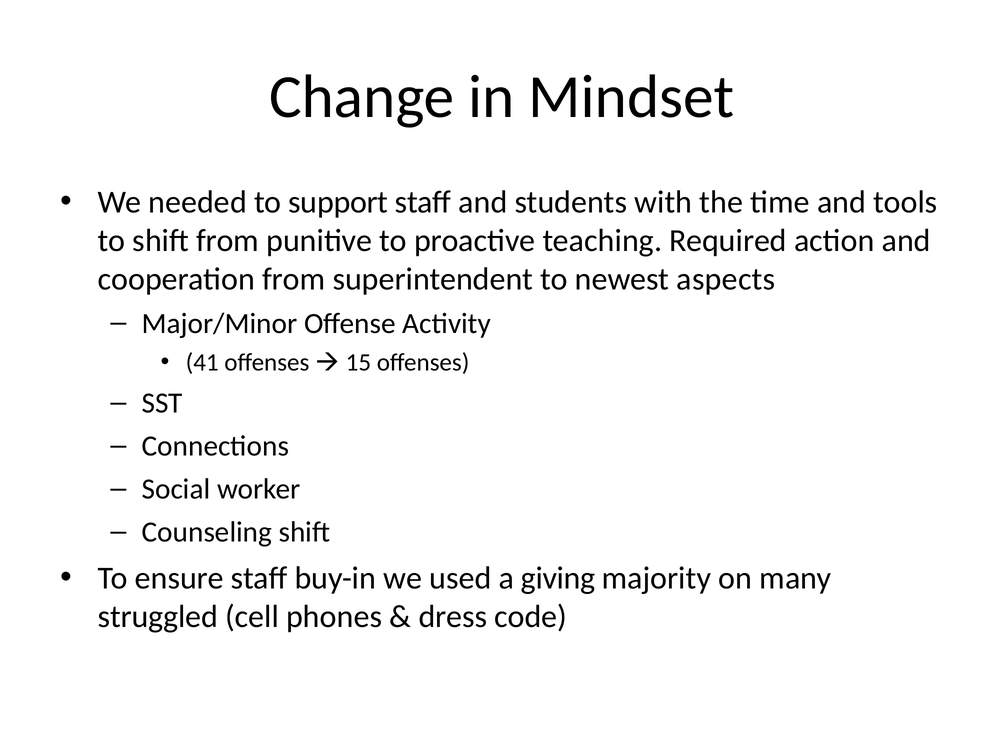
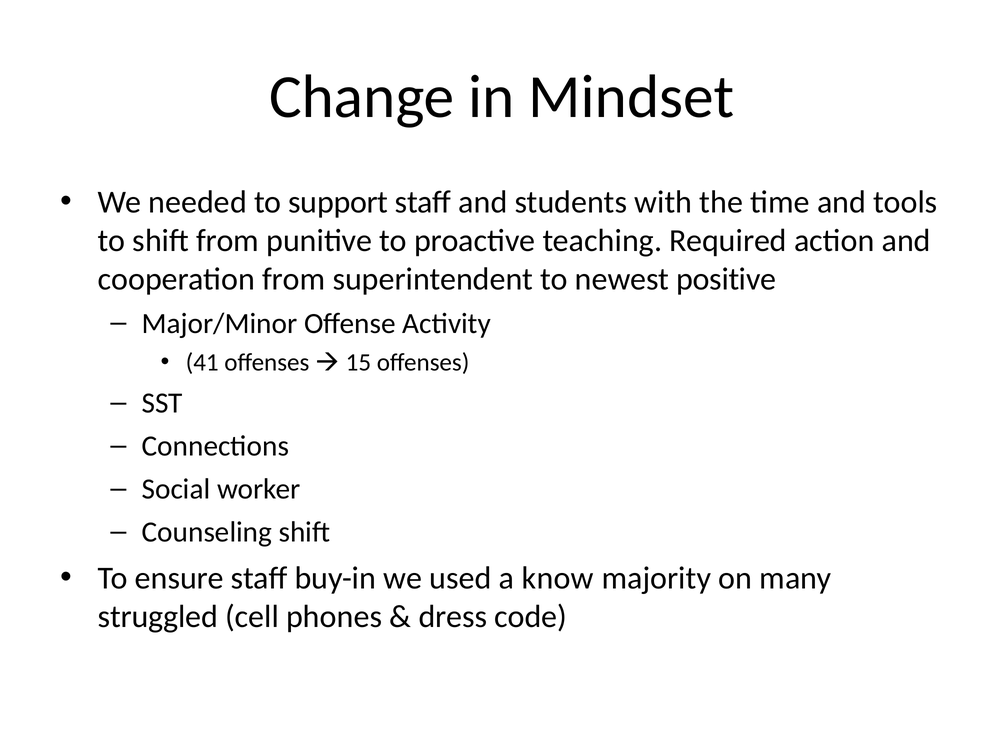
aspects: aspects -> positive (726, 279)
giving: giving -> know (558, 578)
